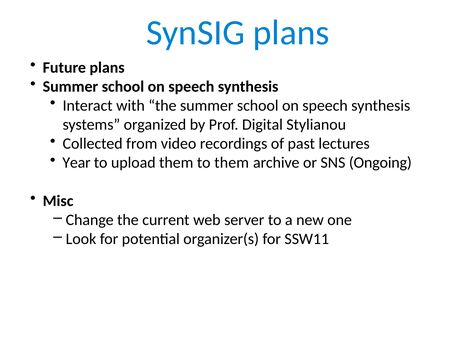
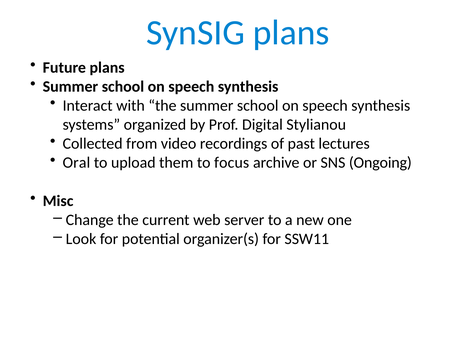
Year: Year -> Oral (76, 163)
to them: them -> focus (232, 163)
